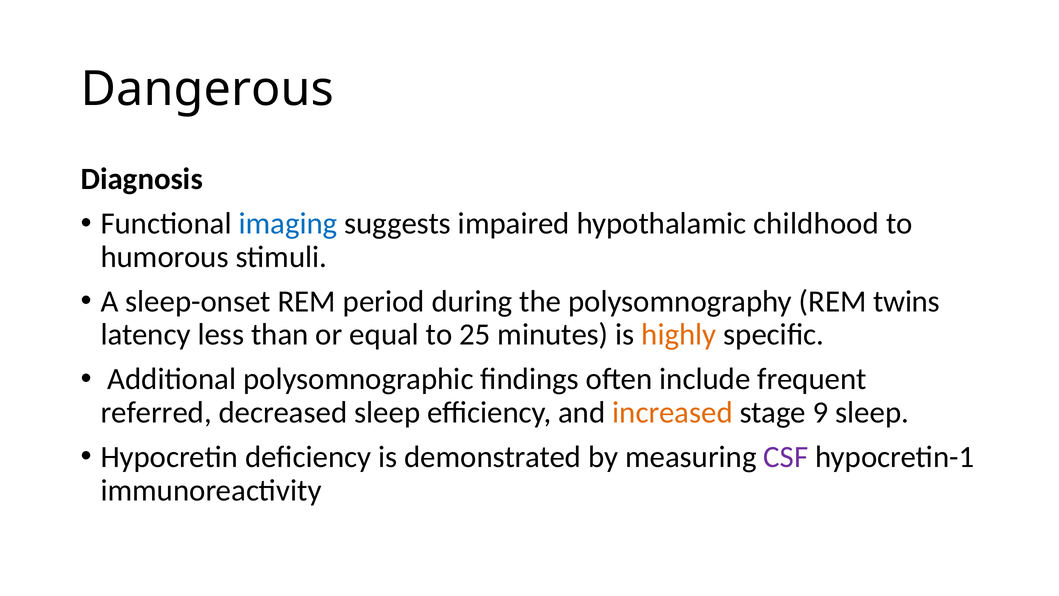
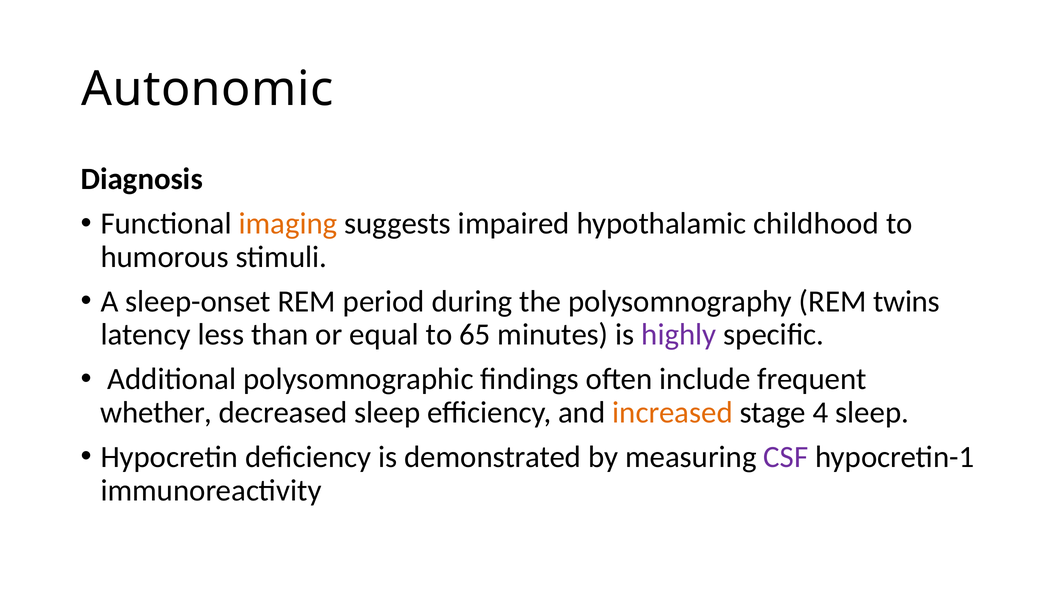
Dangerous: Dangerous -> Autonomic (207, 89)
imaging colour: blue -> orange (288, 223)
25: 25 -> 65 (475, 335)
highly colour: orange -> purple (679, 335)
referred: referred -> whether (156, 412)
9: 9 -> 4 (821, 412)
